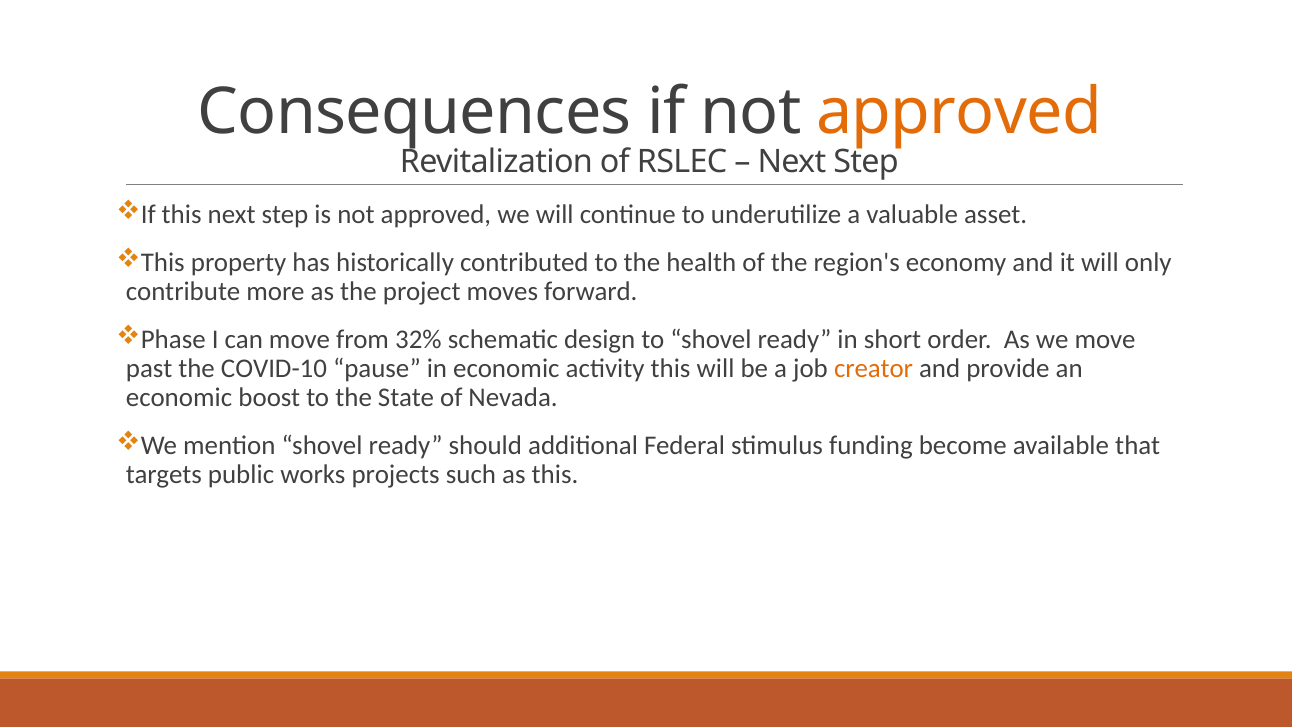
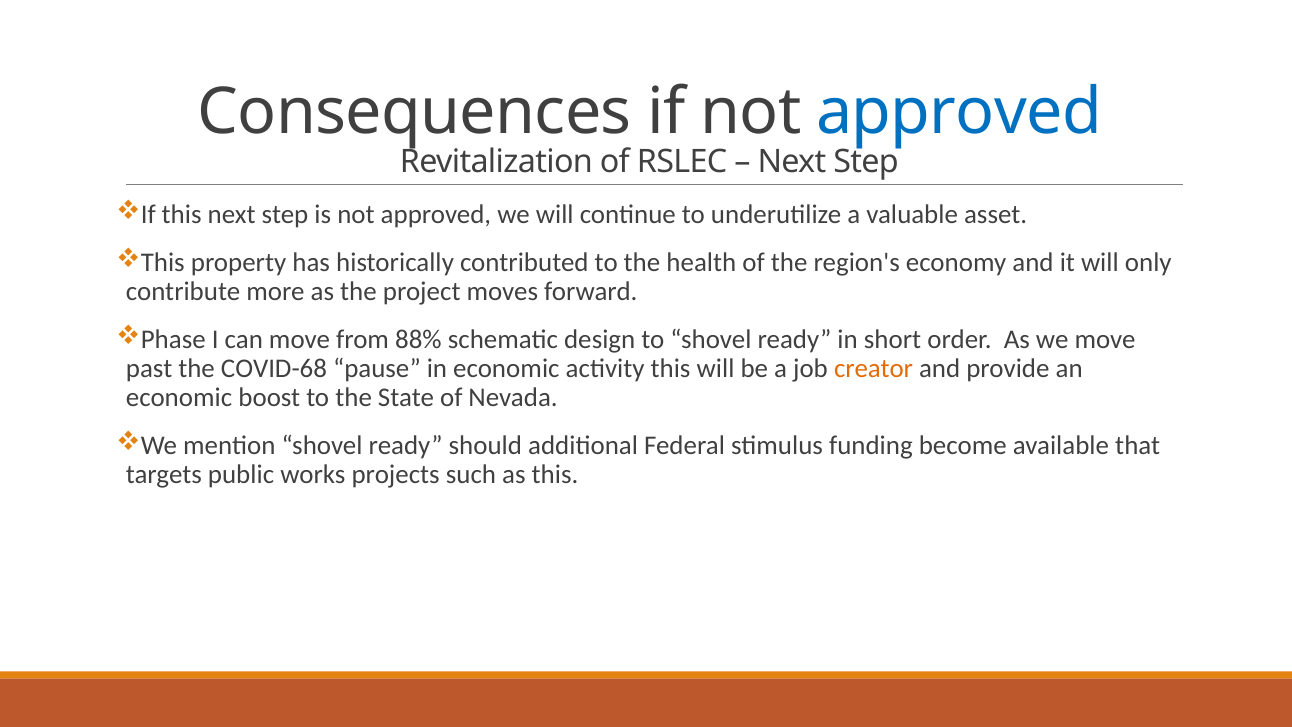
approved colour: orange -> blue (959, 112)
32%: 32% -> 88% (418, 340)
COVID-10: COVID-10 -> COVID-68 (274, 369)
